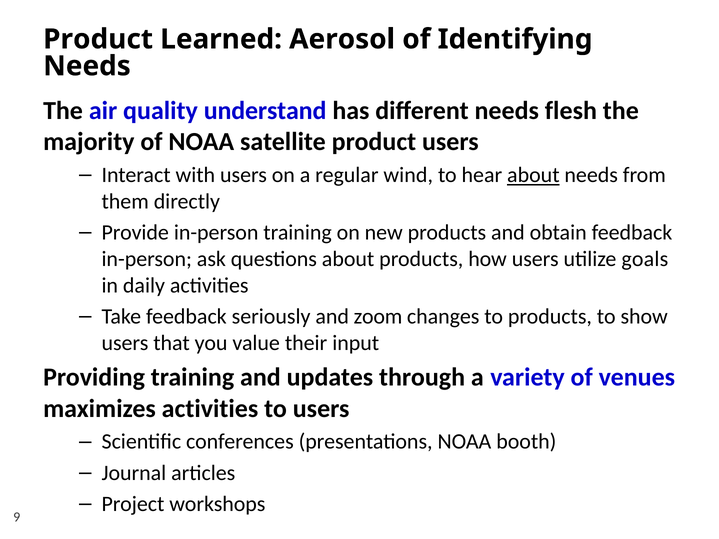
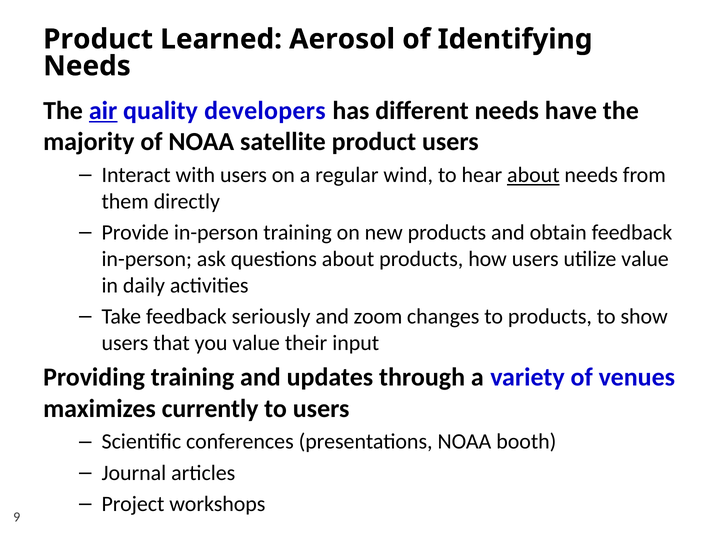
air underline: none -> present (103, 111)
understand: understand -> developers (265, 111)
flesh: flesh -> have (571, 111)
utilize goals: goals -> value (645, 259)
maximizes activities: activities -> currently (210, 409)
